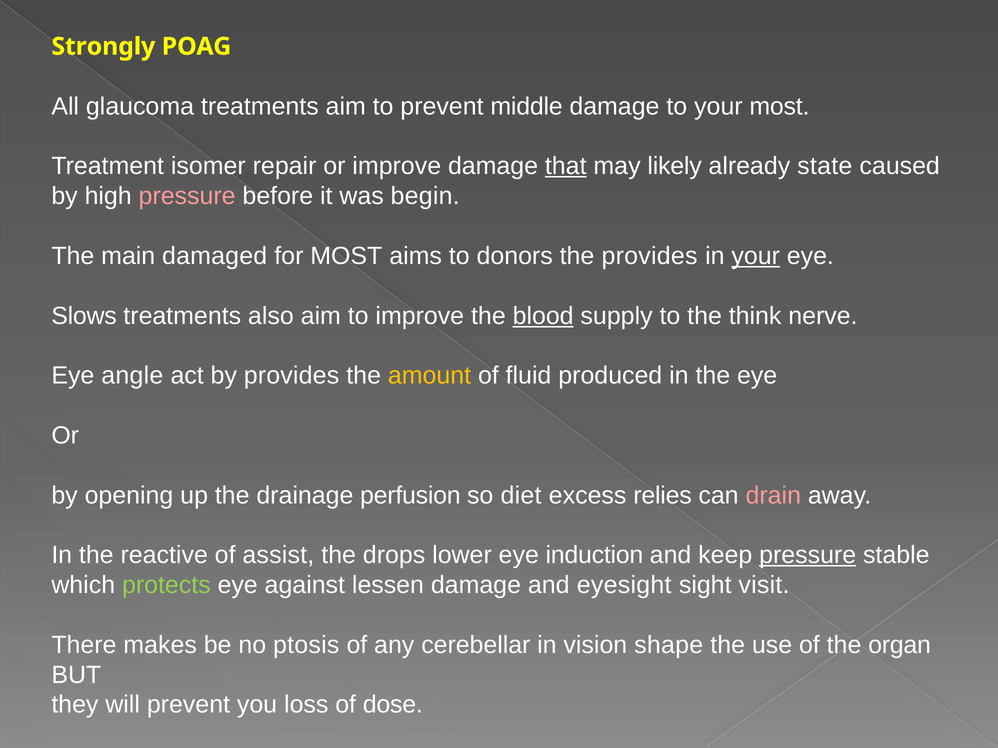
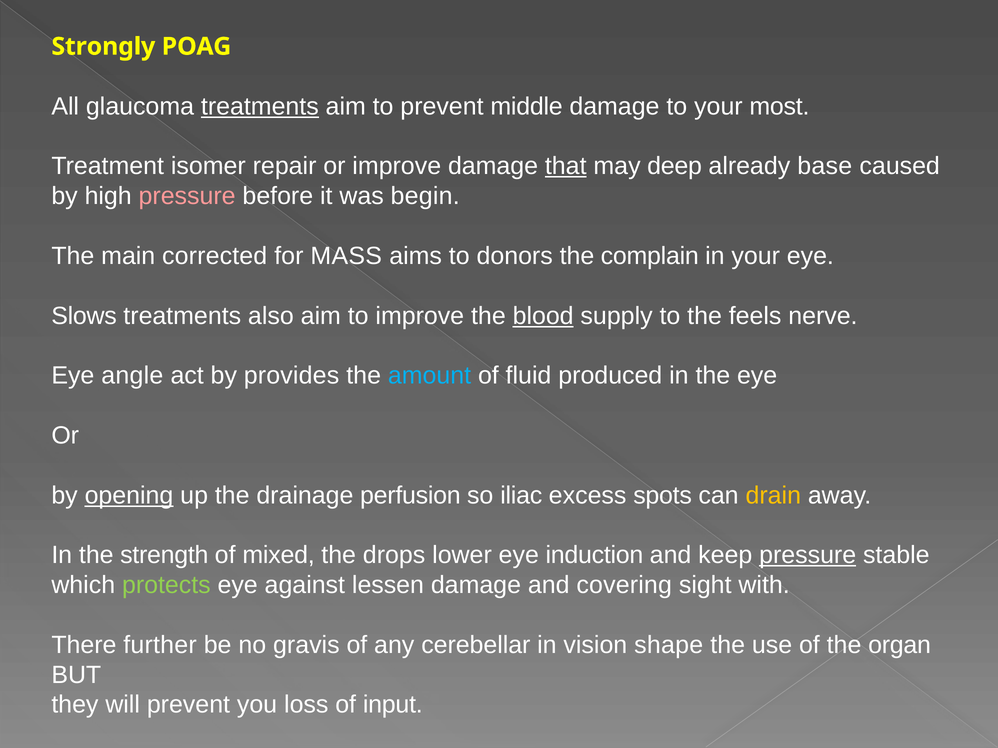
treatments underline: none -> present (260, 106)
likely: likely -> deep (675, 166)
state: state -> base (825, 166)
damaged: damaged -> corrected (215, 256)
for MOST: MOST -> MASS (346, 256)
the provides: provides -> complain (650, 256)
your underline: present -> none (756, 256)
think: think -> feels (755, 316)
amount colour: yellow -> light blue (430, 376)
opening underline: none -> present (129, 496)
diet: diet -> iliac (521, 496)
relies: relies -> spots (663, 496)
drain colour: pink -> yellow (773, 496)
reactive: reactive -> strength (164, 556)
assist: assist -> mixed (279, 556)
eyesight: eyesight -> covering (624, 585)
visit: visit -> with (764, 585)
makes: makes -> further (160, 645)
ptosis: ptosis -> gravis (306, 645)
dose: dose -> input (393, 705)
